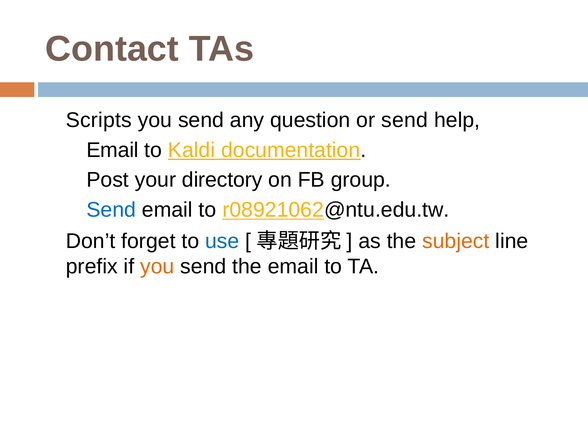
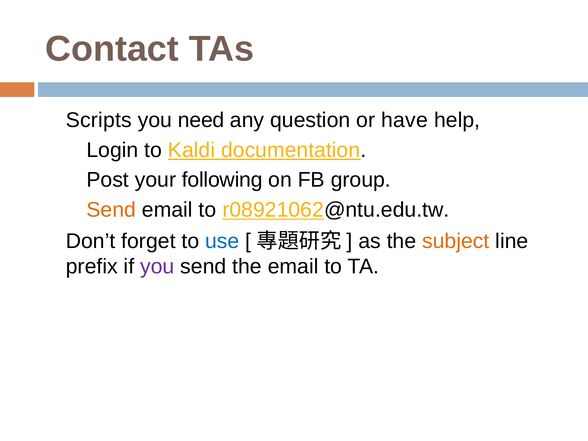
send: send -> need (201, 120)
or send: send -> have (405, 120)
Email: Email -> Login (112, 150)
directory: directory -> following (222, 180)
Send colour: blue -> orange (111, 210)
you colour: orange -> purple (157, 267)
